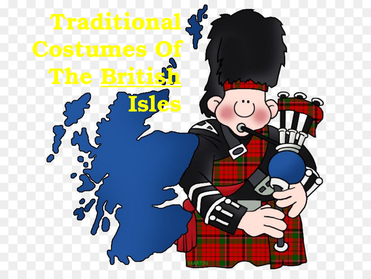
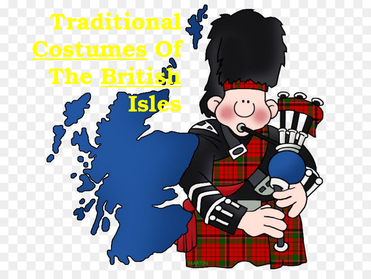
Costumes underline: none -> present (90, 49)
